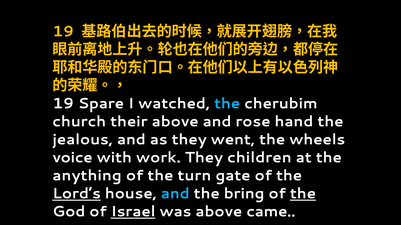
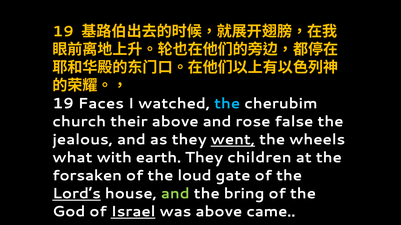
Spare: Spare -> Faces (101, 104)
hand: hand -> false (294, 122)
went underline: none -> present (233, 140)
voice: voice -> what (72, 158)
work: work -> earth (158, 158)
anything: anything -> forsaken (87, 176)
turn: turn -> loud (194, 176)
and colour: light blue -> light green (175, 194)
the underline: present -> none (303, 194)
